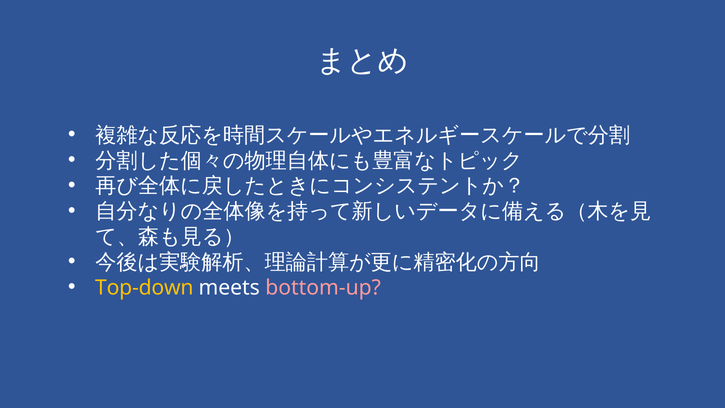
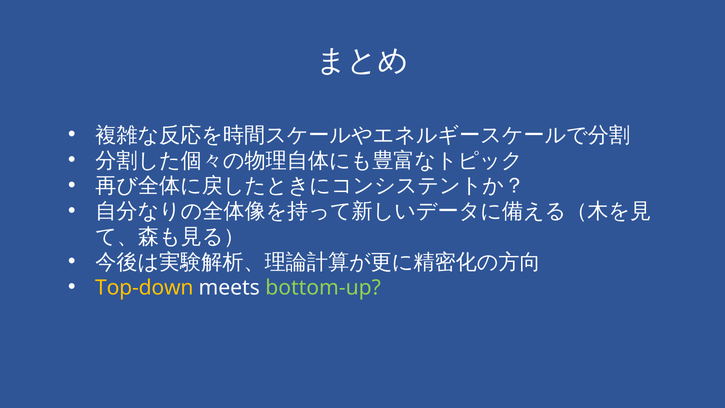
bottom-up colour: pink -> light green (323, 287)
